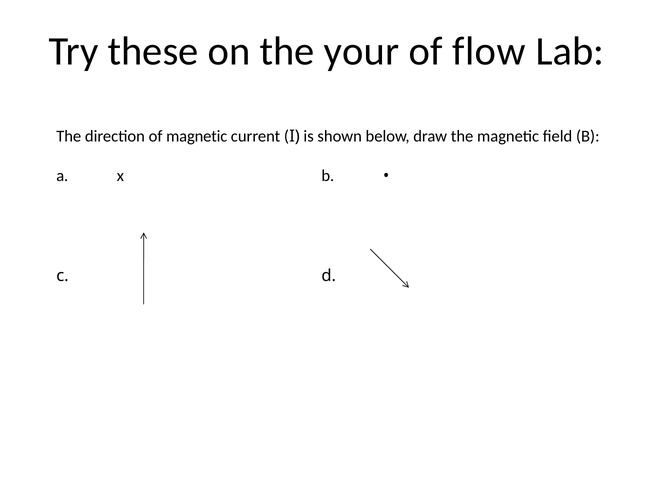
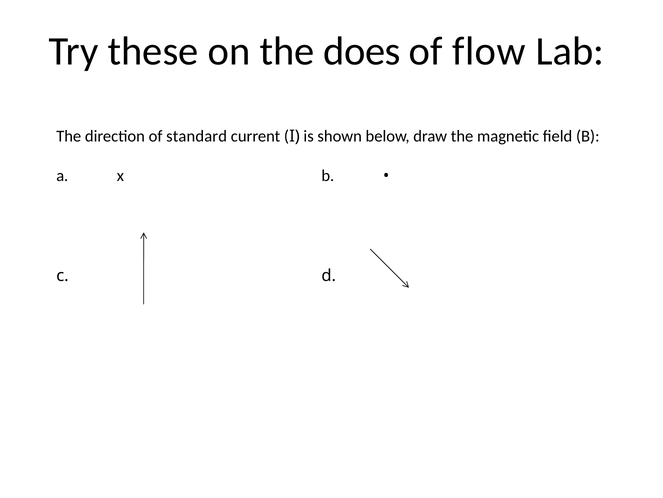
your: your -> does (362, 51)
of magnetic: magnetic -> standard (197, 136)
